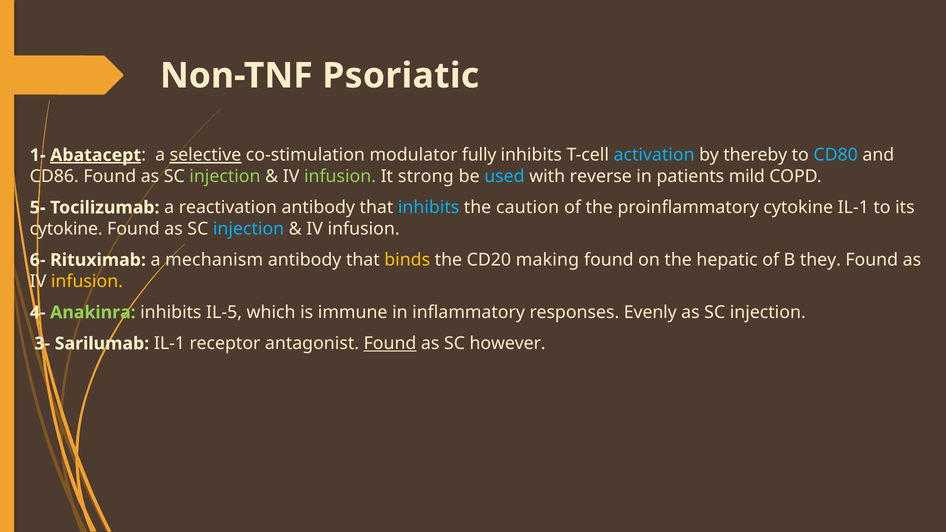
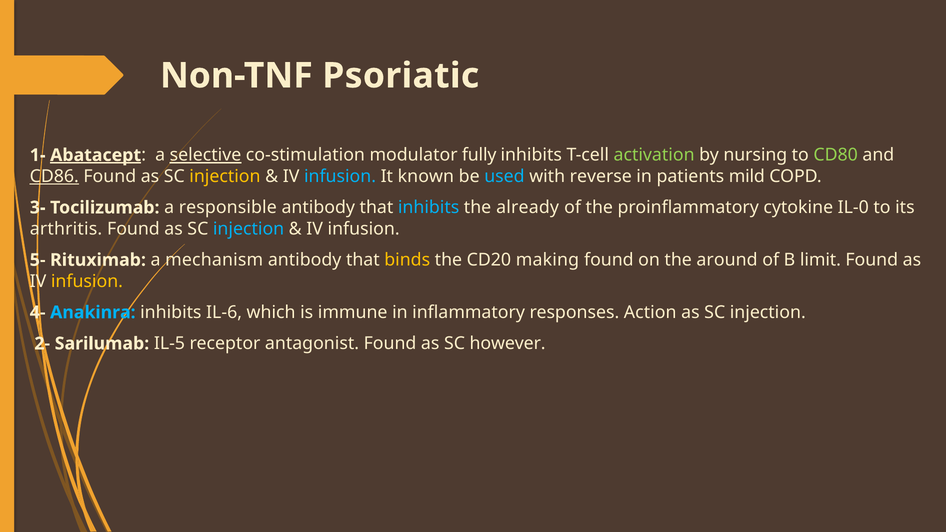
activation colour: light blue -> light green (654, 155)
thereby: thereby -> nursing (755, 155)
CD80 colour: light blue -> light green (836, 155)
CD86 underline: none -> present (54, 176)
injection colour: light green -> yellow (225, 176)
infusion colour: light green -> light blue (340, 176)
strong: strong -> known (426, 176)
5-: 5- -> 3- (38, 208)
reactivation: reactivation -> responsible (228, 208)
caution: caution -> already (528, 208)
cytokine IL-1: IL-1 -> IL-0 (853, 208)
cytokine: cytokine -> arthritis (66, 229)
6-: 6- -> 5- (38, 260)
hepatic: hepatic -> around (727, 260)
they: they -> limit (820, 260)
Anakinra colour: light green -> light blue (93, 312)
IL-5: IL-5 -> IL-6 (224, 312)
Evenly: Evenly -> Action (650, 312)
3-: 3- -> 2- (42, 344)
Sarilumab IL-1: IL-1 -> IL-5 (169, 344)
Found underline: present -> none (390, 344)
